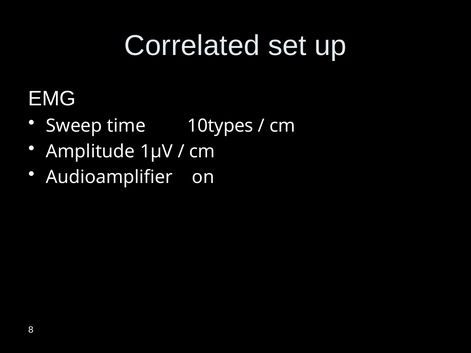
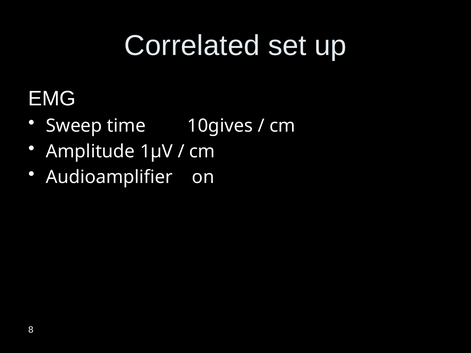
10types: 10types -> 10gives (220, 126)
